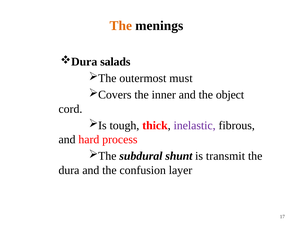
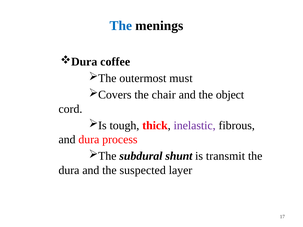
The colour: orange -> blue (121, 26)
salads: salads -> coffee (115, 62)
inner: inner -> chair (164, 95)
and hard: hard -> dura (89, 140)
confusion: confusion -> suspected (143, 170)
